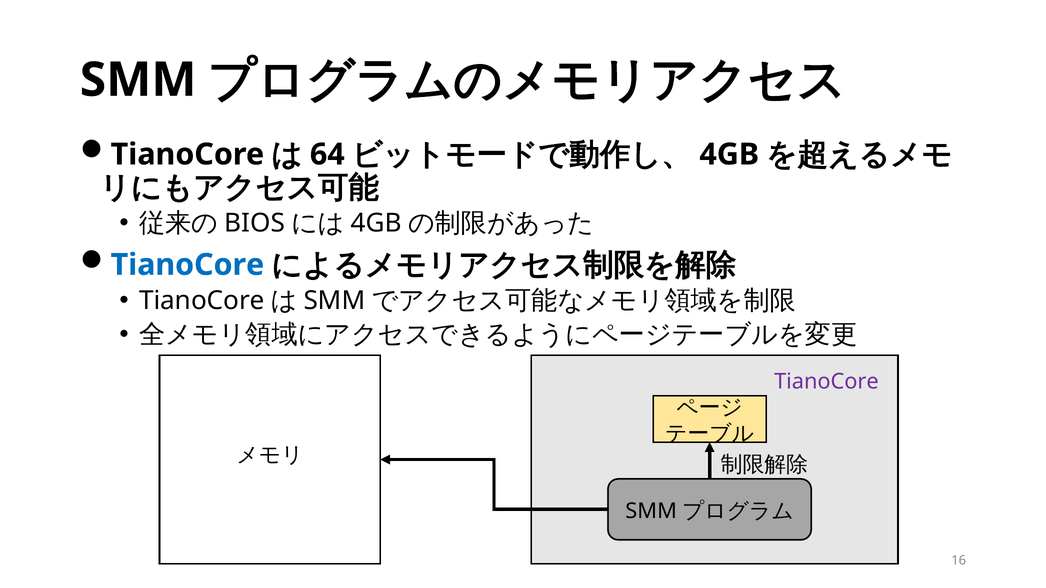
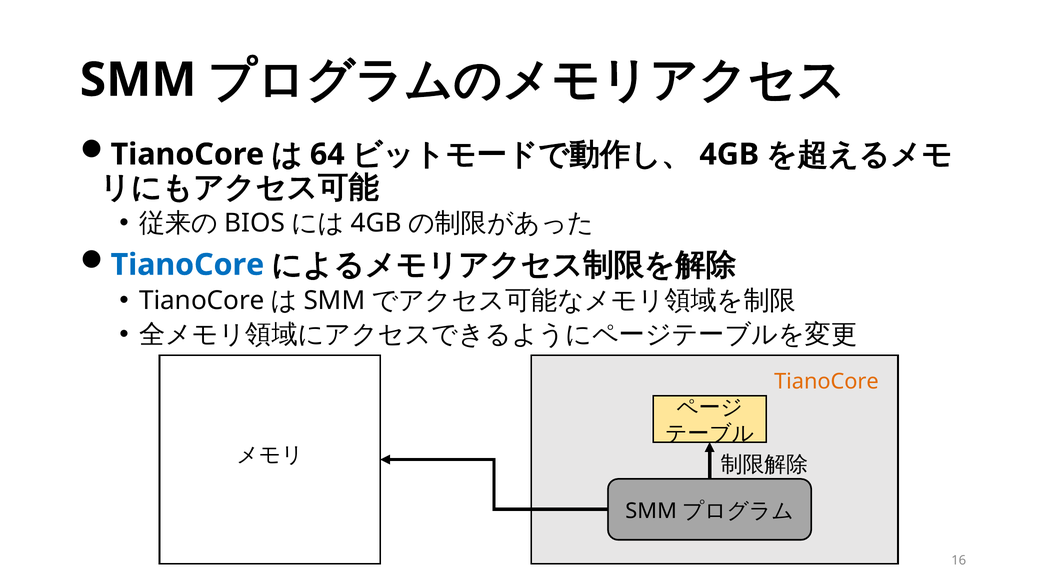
TianoCore colour: purple -> orange (826, 382)
